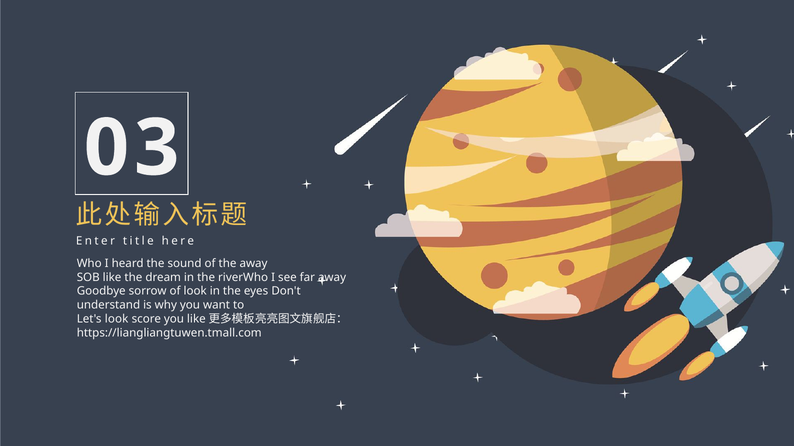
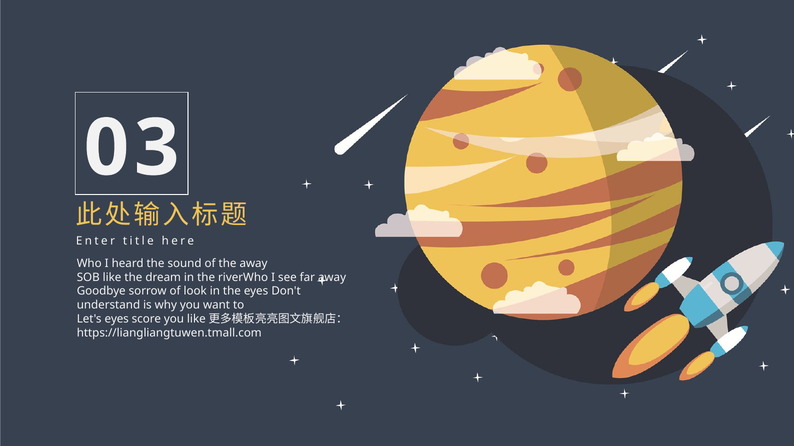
Let's look: look -> eyes (117, 319)
